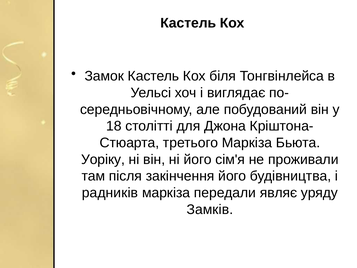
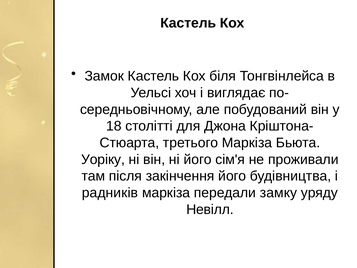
являє: являє -> замку (278, 193)
Замків: Замків -> Невілл (210, 209)
